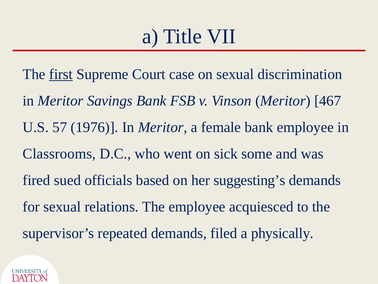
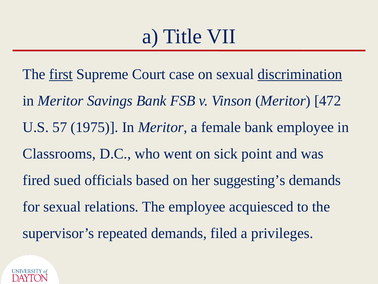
discrimination underline: none -> present (300, 74)
467: 467 -> 472 (328, 101)
1976: 1976 -> 1975 (95, 127)
some: some -> point (257, 154)
physically: physically -> privileges (282, 233)
